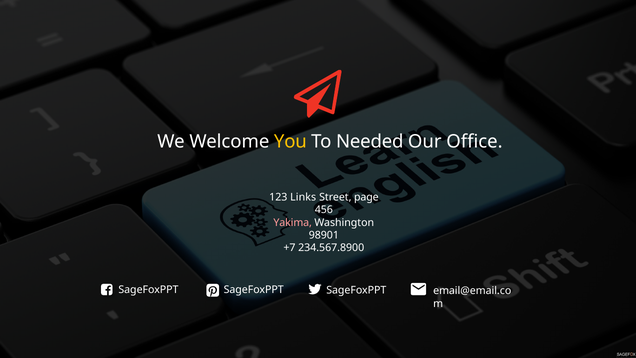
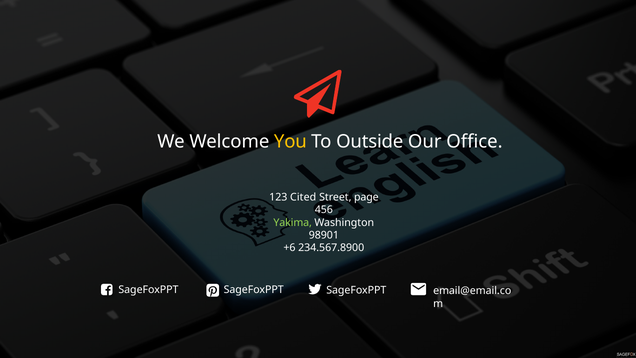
Needed: Needed -> Outside (370, 141)
Links: Links -> Cited (303, 197)
Yakima colour: pink -> light green (293, 222)
+7: +7 -> +6 (289, 248)
